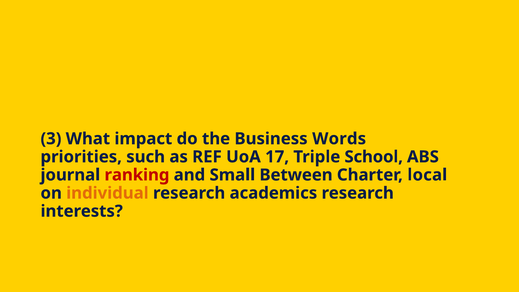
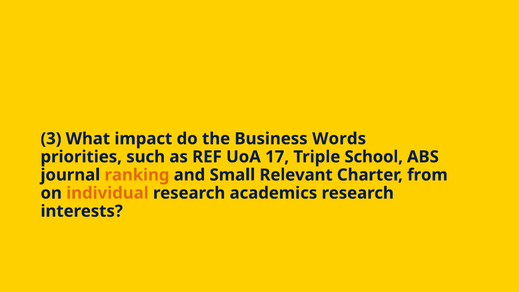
ranking colour: red -> orange (137, 175)
Between: Between -> Relevant (296, 175)
local: local -> from (427, 175)
